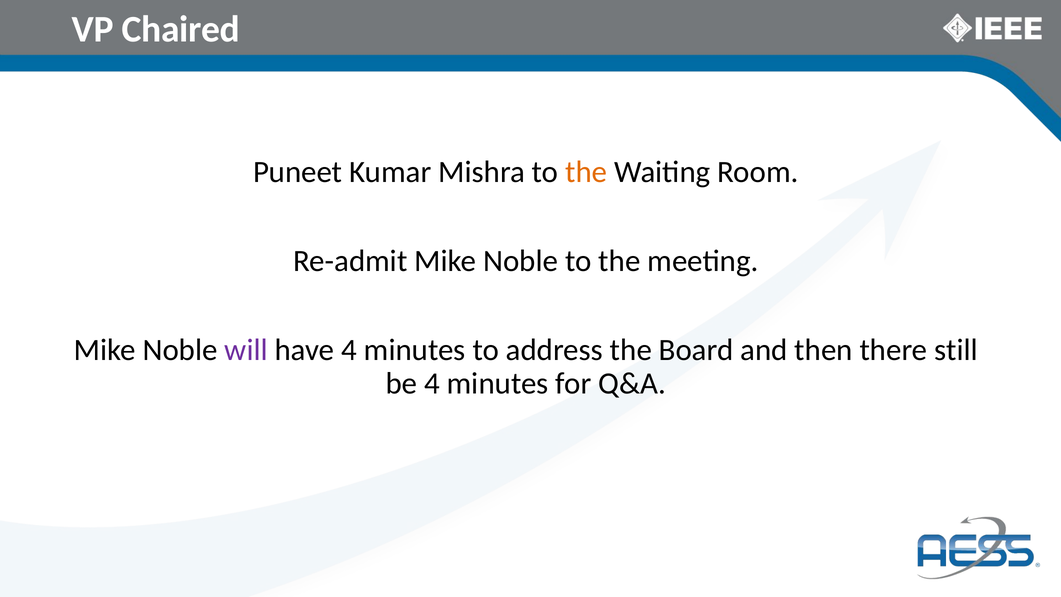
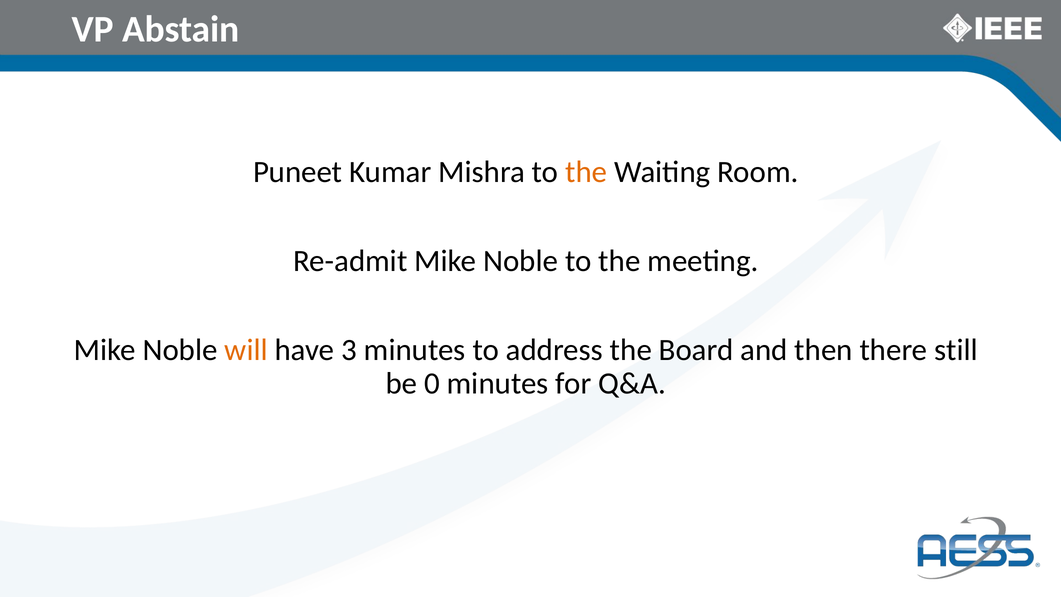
Chaired: Chaired -> Abstain (181, 29)
will colour: purple -> orange (246, 350)
have 4: 4 -> 3 (349, 350)
be 4: 4 -> 0 (432, 383)
